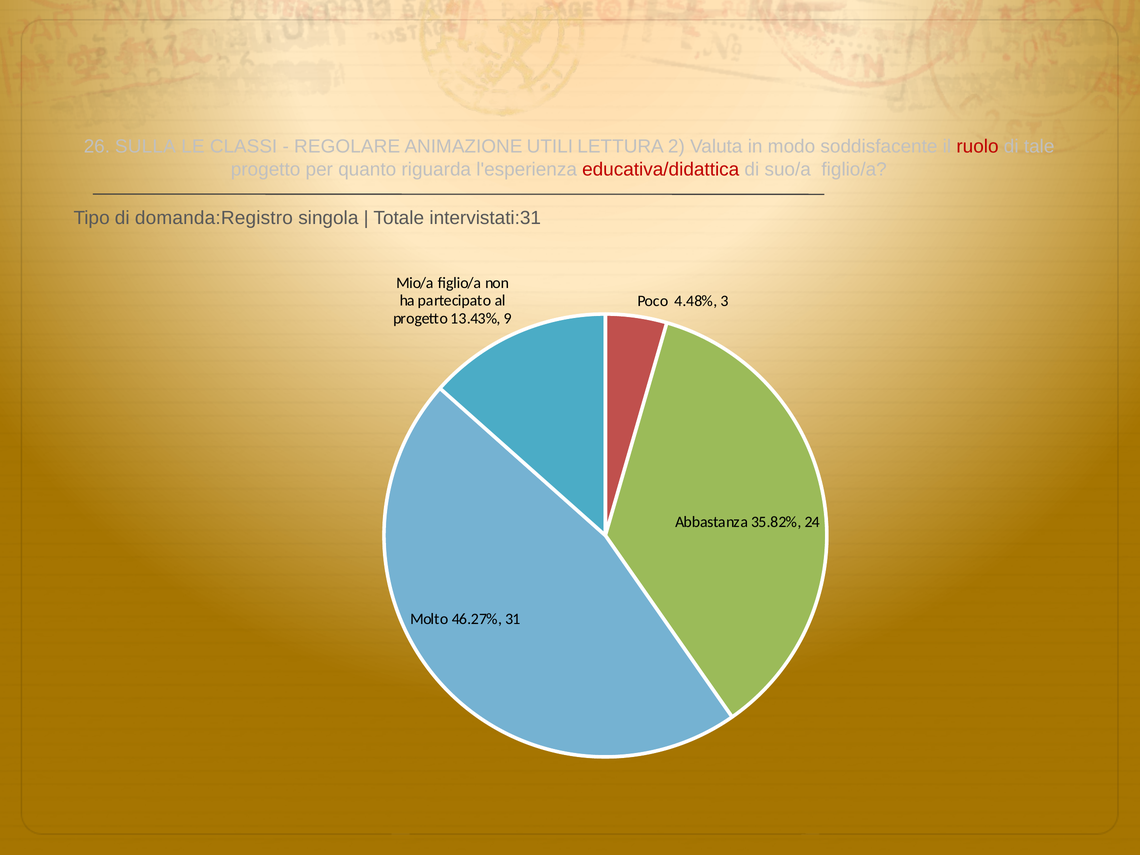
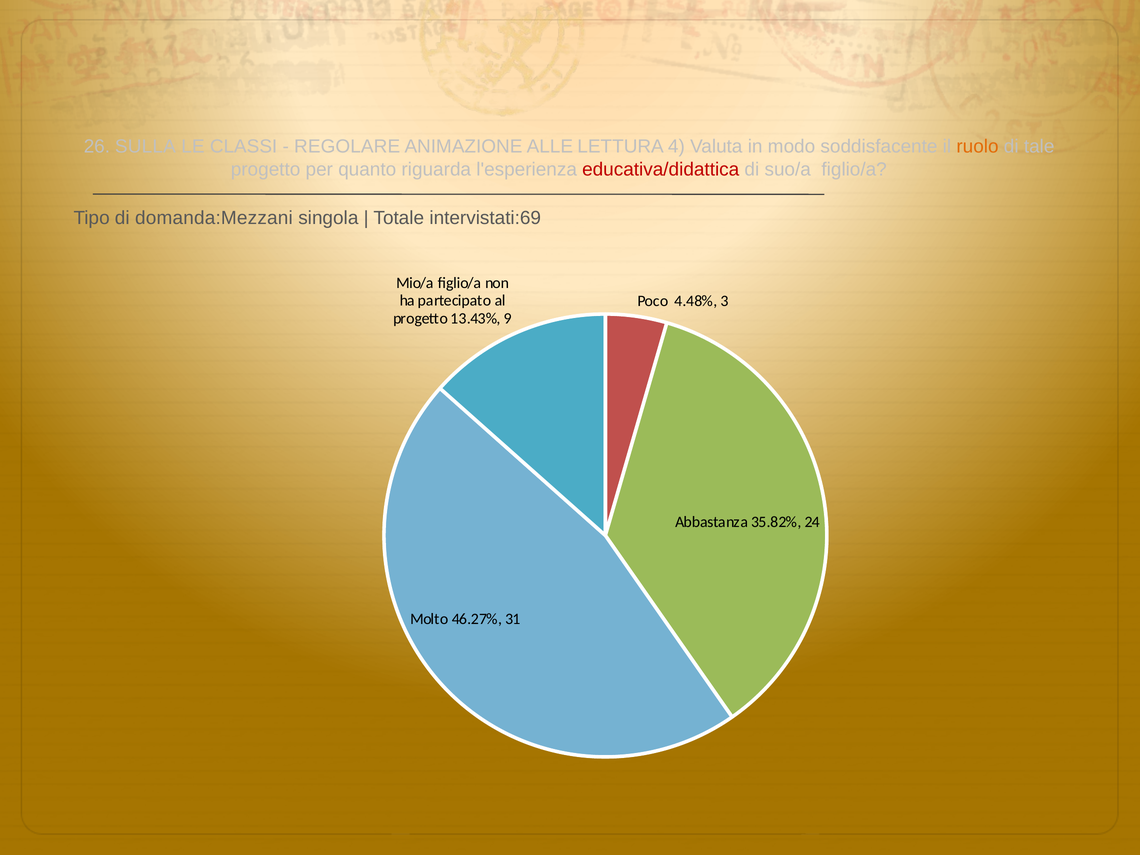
UTILI: UTILI -> ALLE (550, 147)
2: 2 -> 4 (676, 147)
ruolo colour: red -> orange (978, 147)
domanda:Registro: domanda:Registro -> domanda:Mezzani (214, 218)
intervistati:31: intervistati:31 -> intervistati:69 (485, 218)
